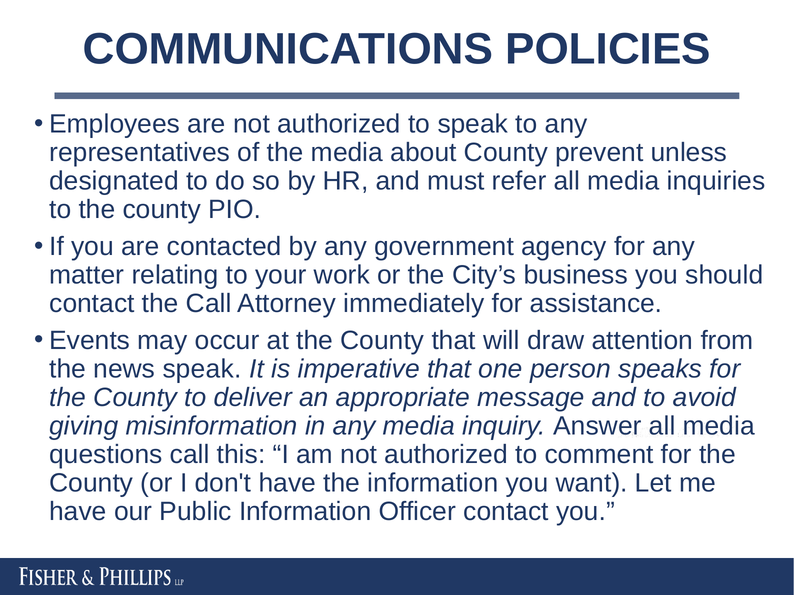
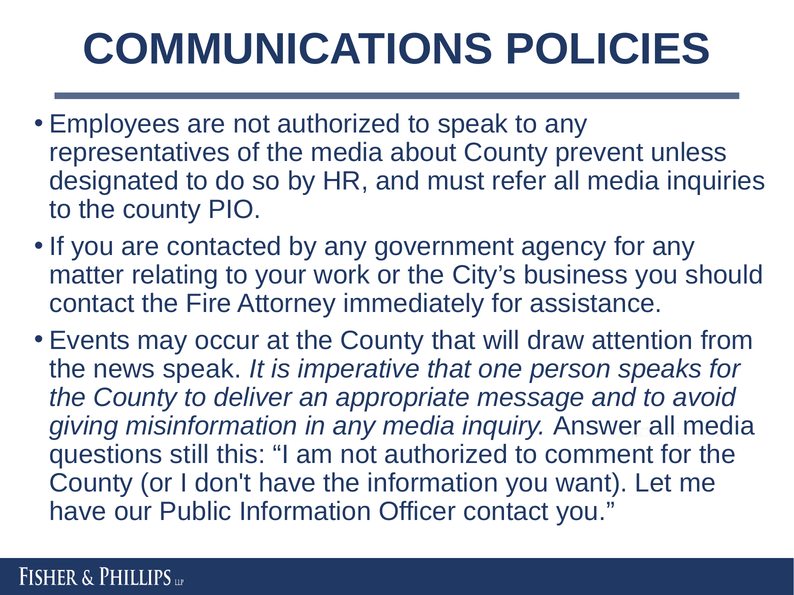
the Call: Call -> Fire (209, 304)
questions call: call -> still (190, 455)
